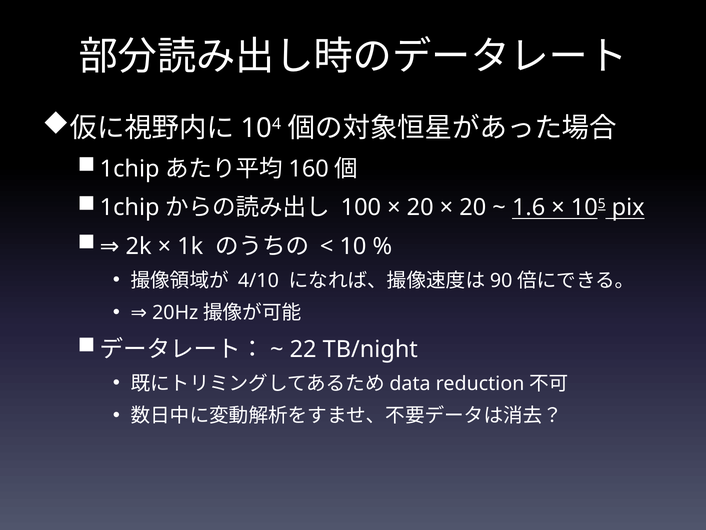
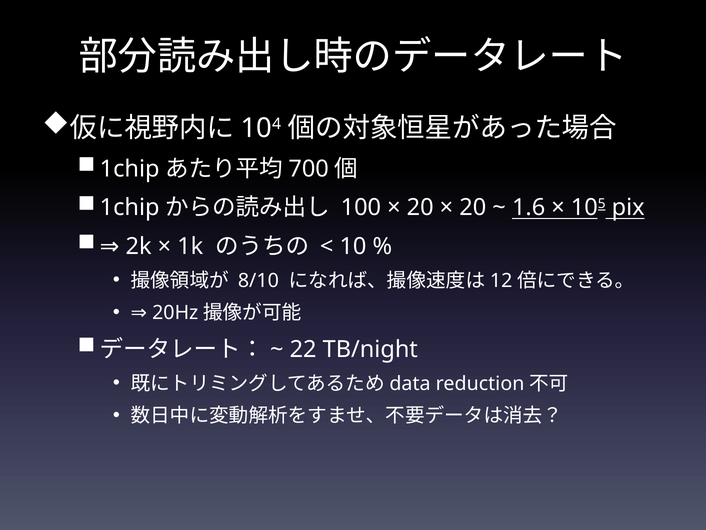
160: 160 -> 700 (309, 169)
4/10: 4/10 -> 8/10 (258, 280)
90: 90 -> 12 (501, 280)
